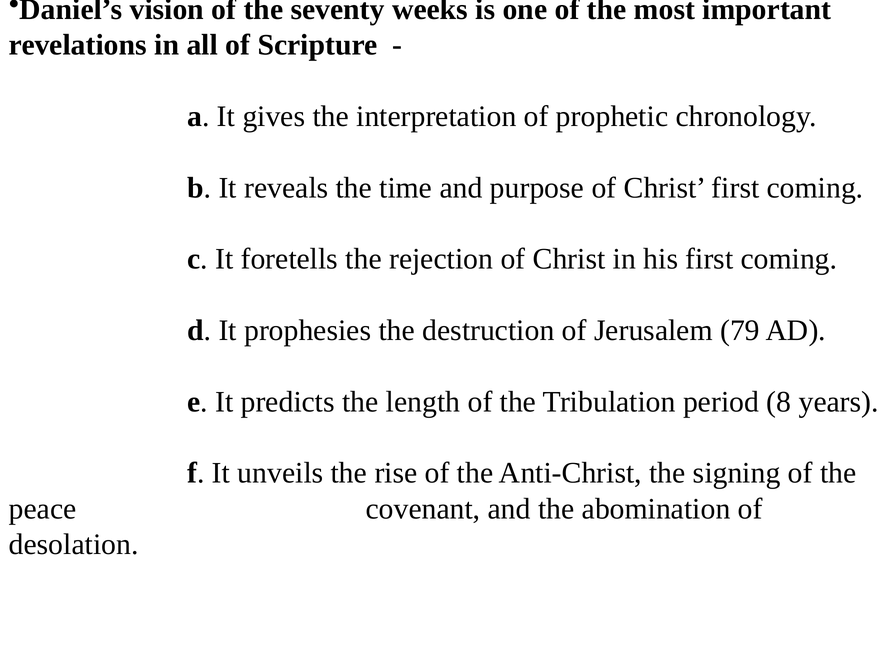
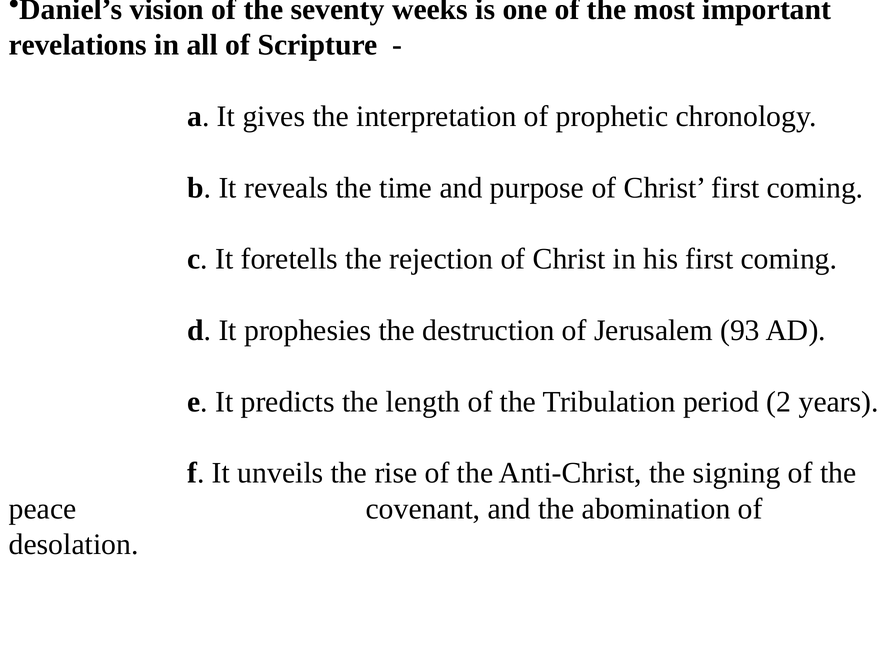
79: 79 -> 93 (740, 330)
8: 8 -> 2 (779, 402)
